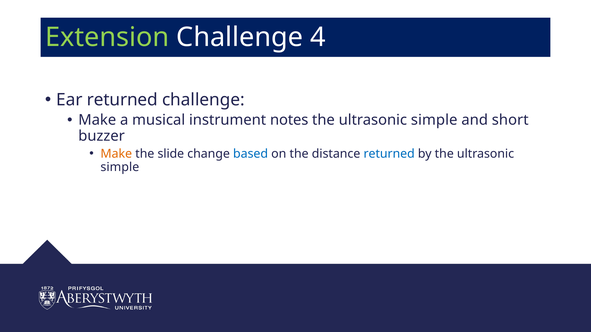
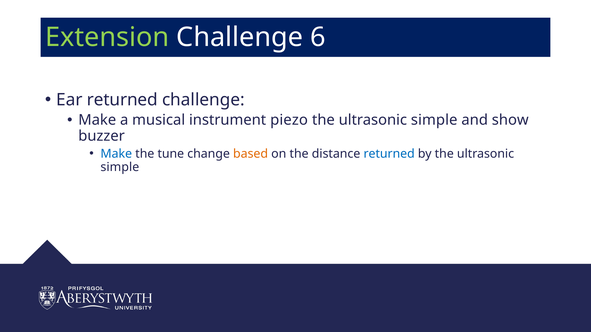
4: 4 -> 6 (318, 37)
notes: notes -> piezo (289, 120)
short: short -> show (510, 120)
Make colour: orange -> blue (116, 154)
slide: slide -> tune (171, 154)
based colour: blue -> orange (251, 154)
